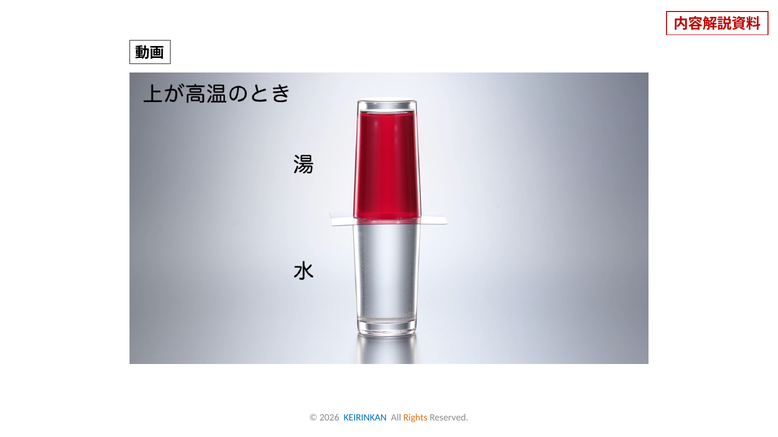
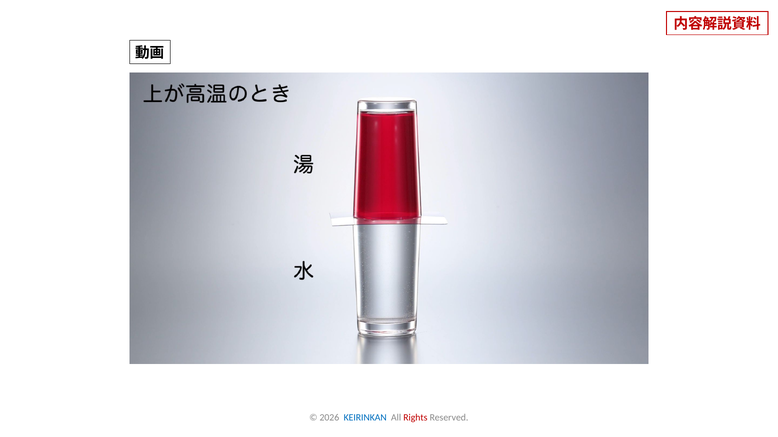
Rights colour: orange -> red (415, 418)
